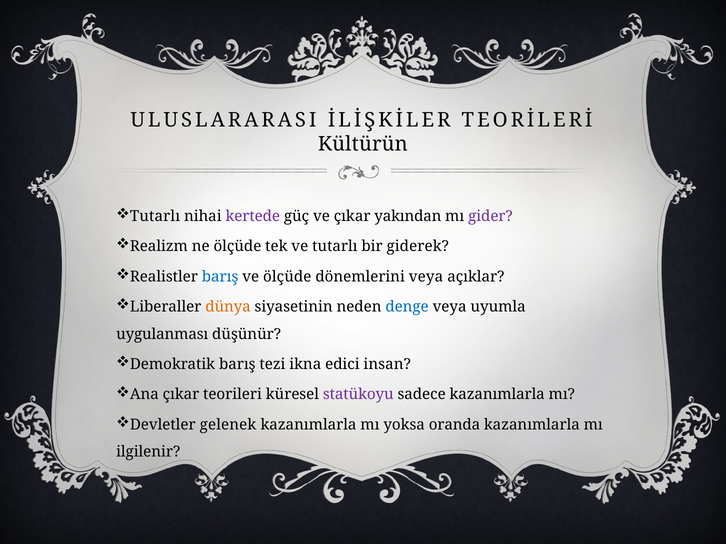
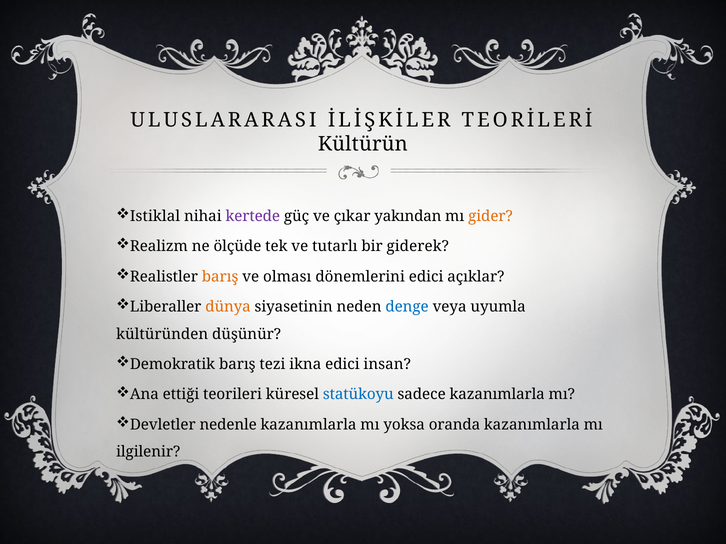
Tutarlı: Tutarlı -> Istiklal (155, 216)
gider colour: purple -> orange (490, 216)
barış colour: blue -> orange (220, 277)
ve ölçüde: ölçüde -> olması (287, 277)
dönemlerini veya: veya -> edici (426, 277)
uygulanması: uygulanması -> kültüründen (162, 334)
Ana çıkar: çıkar -> ettiği (181, 395)
statükoyu colour: purple -> blue (358, 395)
gelenek: gelenek -> nedenle (228, 425)
